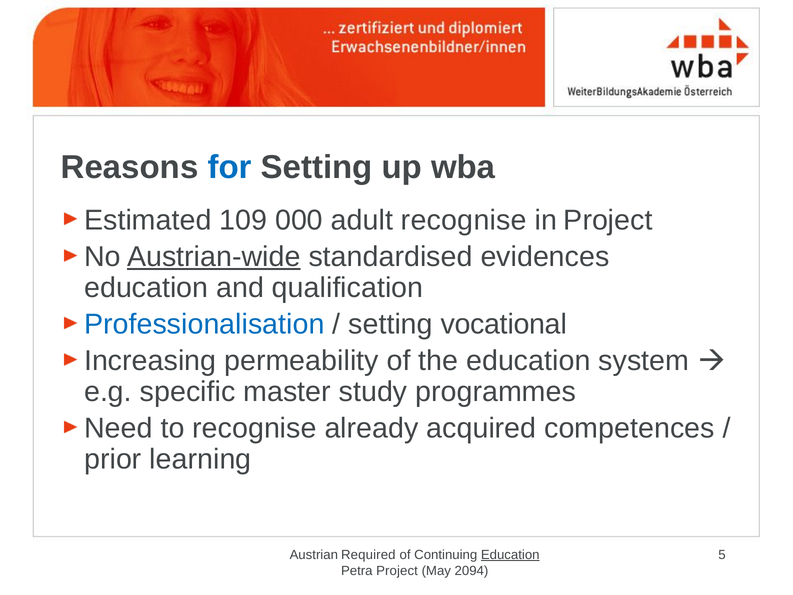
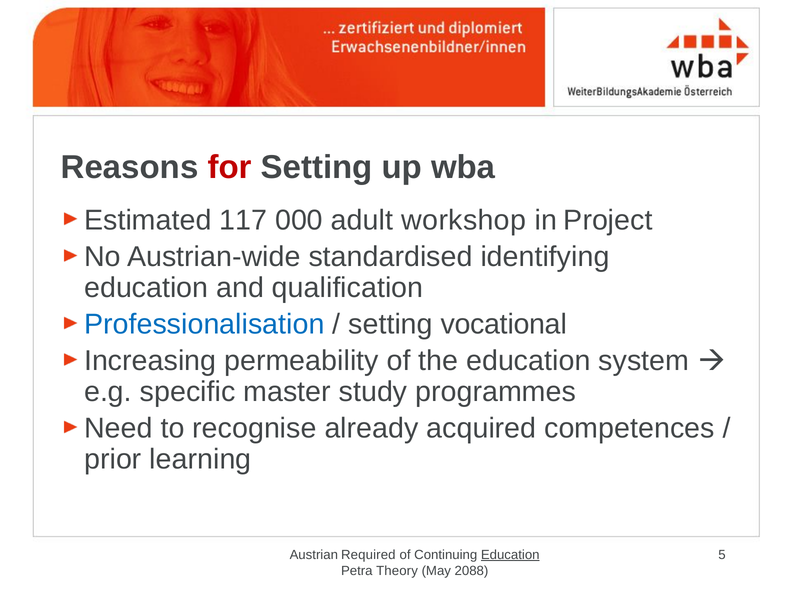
for colour: blue -> red (230, 167)
109: 109 -> 117 (243, 220)
adult recognise: recognise -> workshop (464, 220)
Austrian-wide underline: present -> none (214, 257)
evidences: evidences -> identifying (545, 257)
Petra Project: Project -> Theory (397, 571)
2094: 2094 -> 2088 (471, 571)
